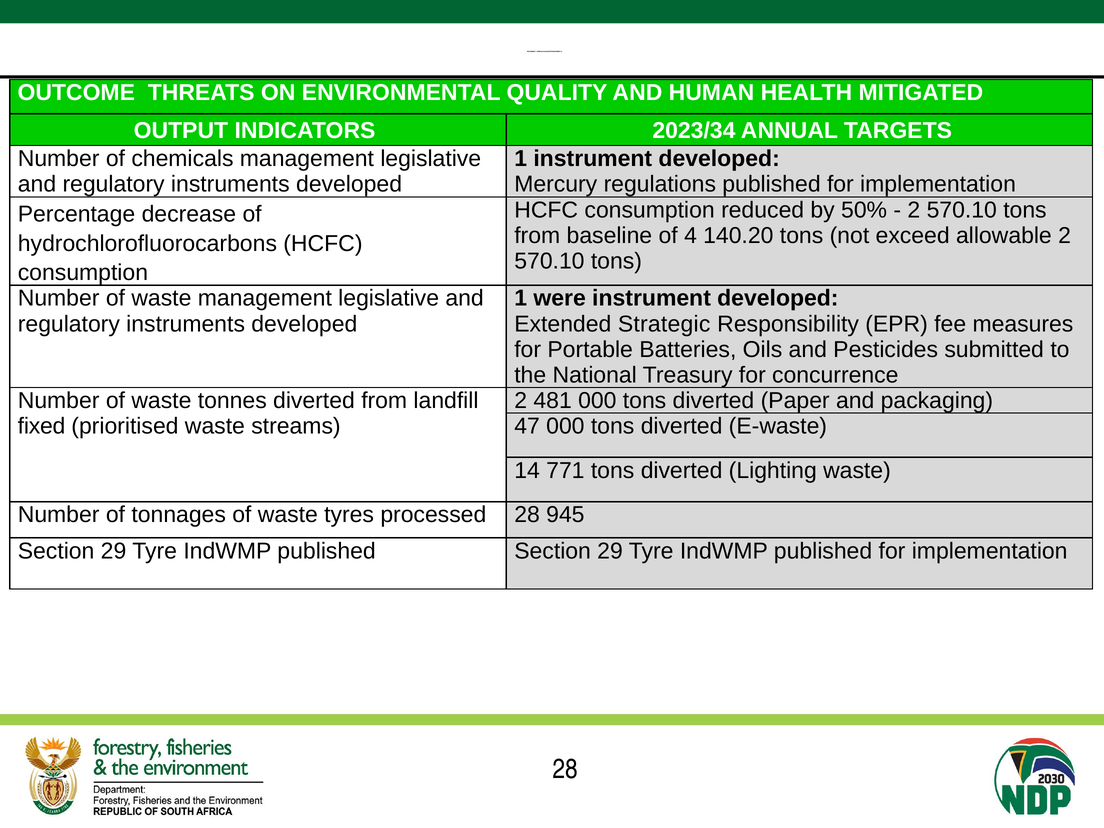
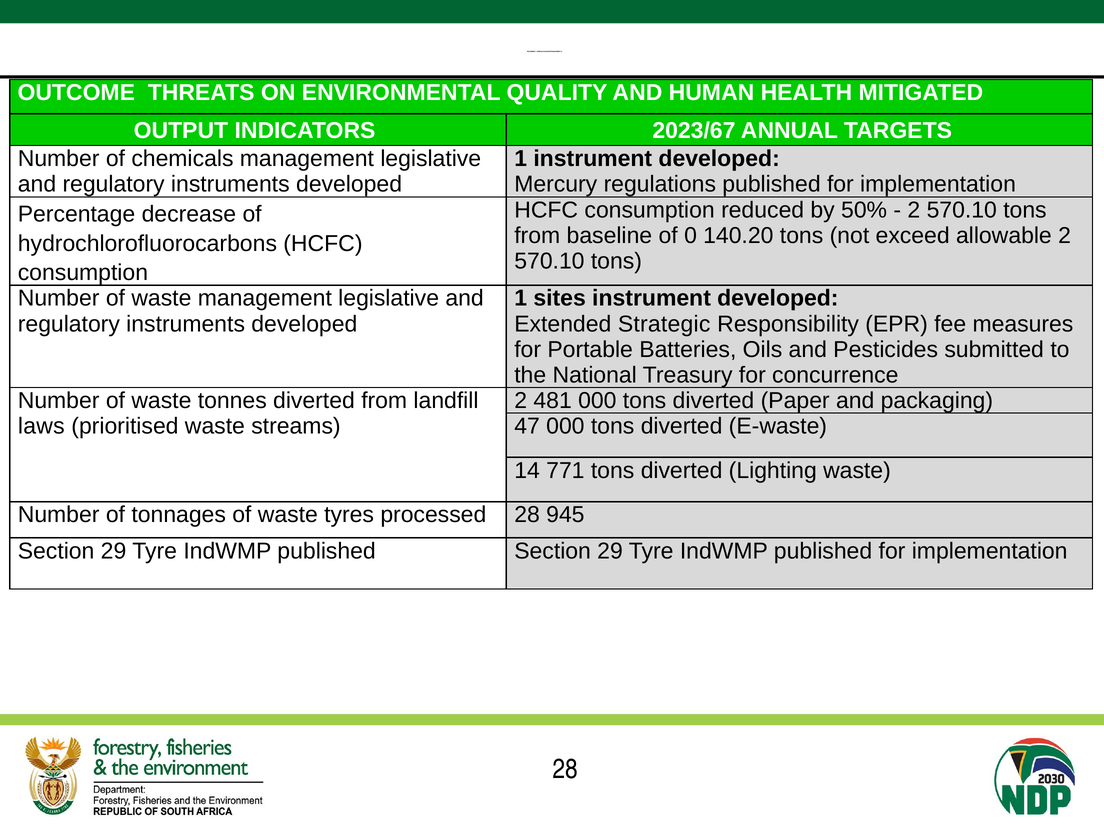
2023/34: 2023/34 -> 2023/67 (694, 131)
4: 4 -> 0 (691, 236)
were: were -> sites (560, 298)
fixed: fixed -> laws (41, 426)
